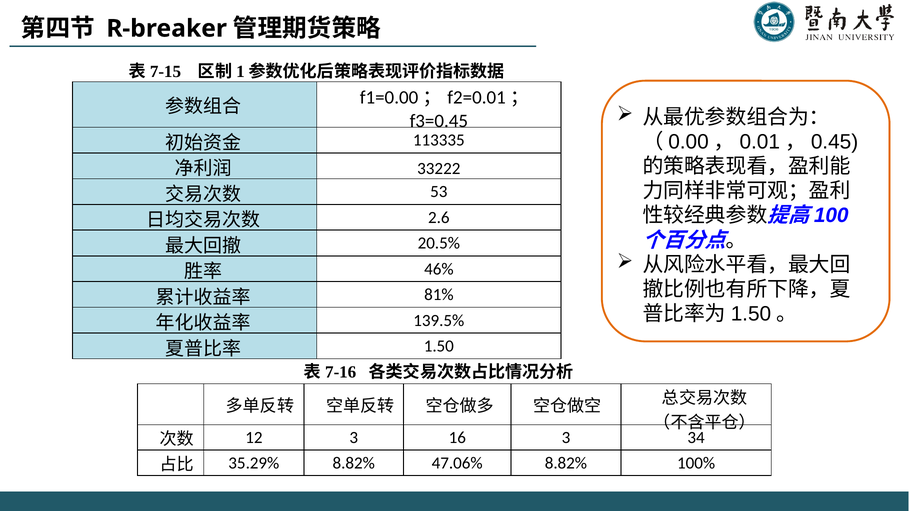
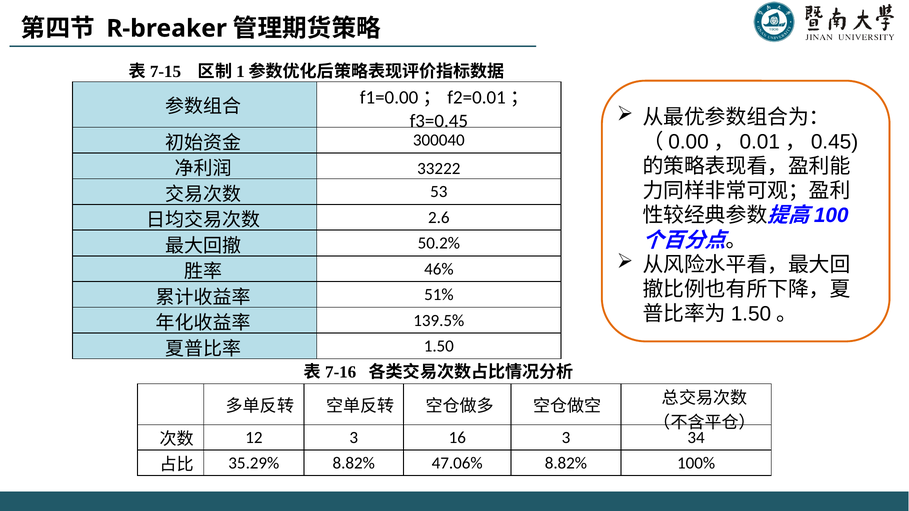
113335: 113335 -> 300040 (439, 140)
20.5%: 20.5% -> 50.2% (439, 243)
81%: 81% -> 51% (439, 295)
